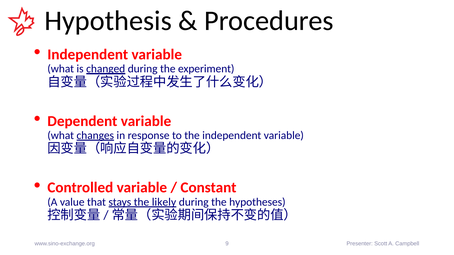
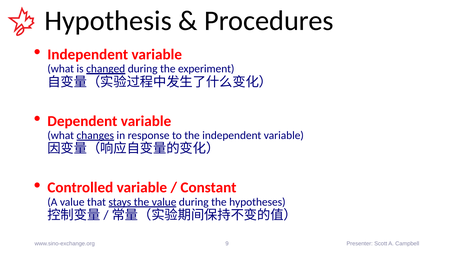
the likely: likely -> value (164, 202)
